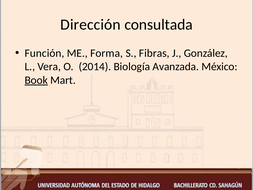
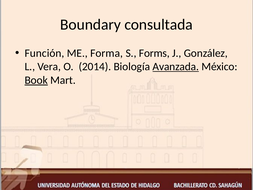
Dirección: Dirección -> Boundary (91, 24)
Fibras: Fibras -> Forms (154, 53)
Avanzada underline: none -> present (176, 67)
